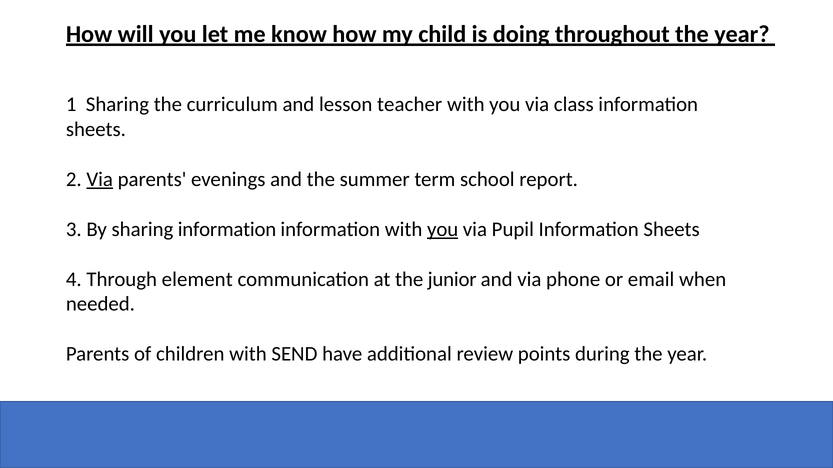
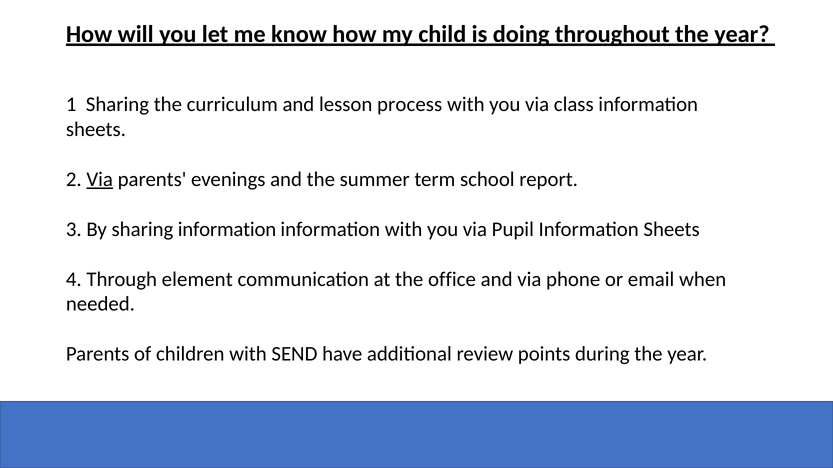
teacher: teacher -> process (410, 105)
you underline: present -> none (443, 230)
junior: junior -> office (452, 279)
